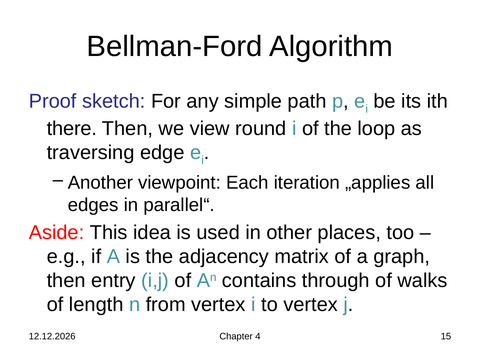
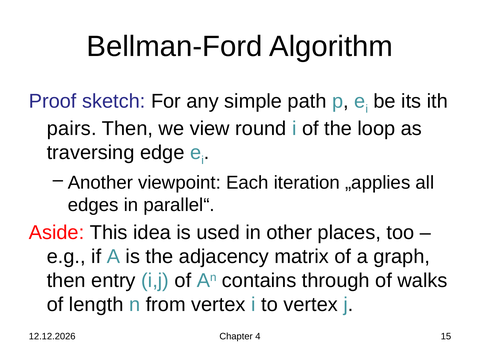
there: there -> pairs (72, 129)
